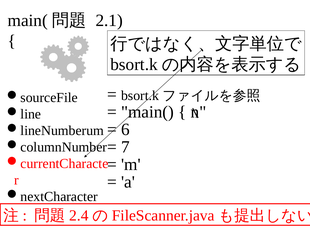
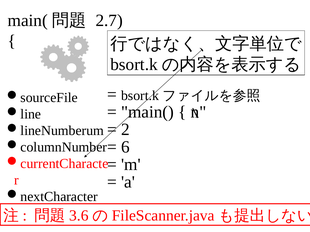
2.1: 2.1 -> 2.7 (109, 20)
6: 6 -> 2 (125, 130)
7: 7 -> 6 (125, 147)
2.4: 2.4 -> 3.6 (79, 216)
